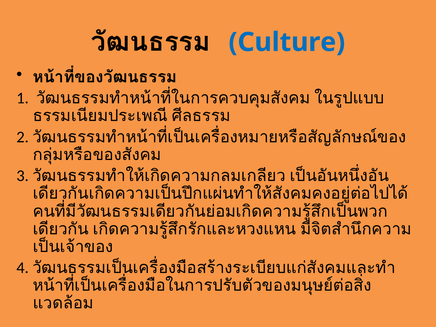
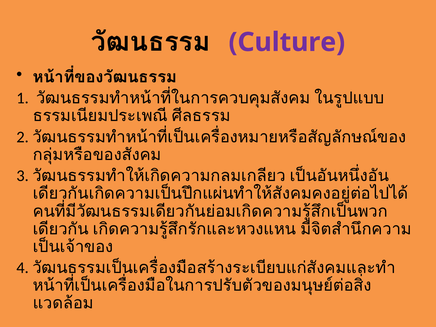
Culture colour: blue -> purple (287, 42)
